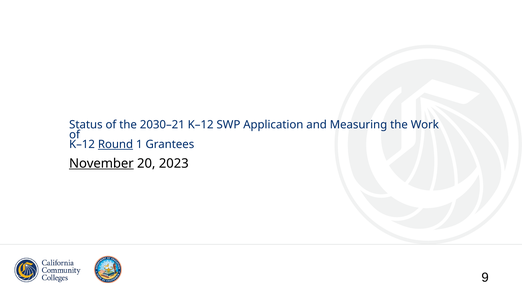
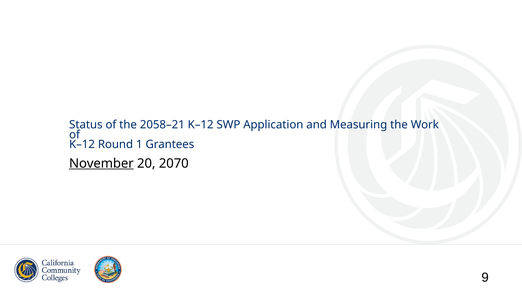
2030–21: 2030–21 -> 2058–21 (162, 125)
Round underline: present -> none (115, 144)
2023: 2023 -> 2070 (174, 163)
